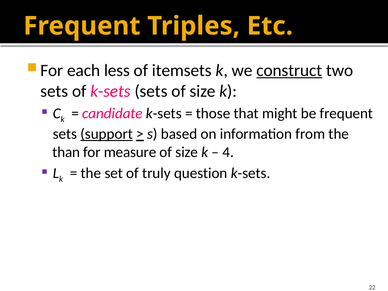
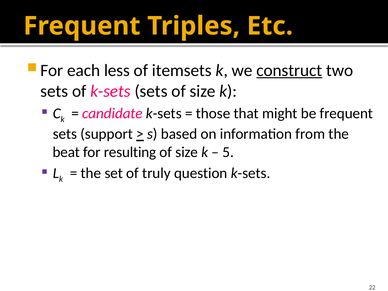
support underline: present -> none (107, 134)
than: than -> beat (66, 152)
measure: measure -> resulting (130, 152)
4: 4 -> 5 (228, 152)
